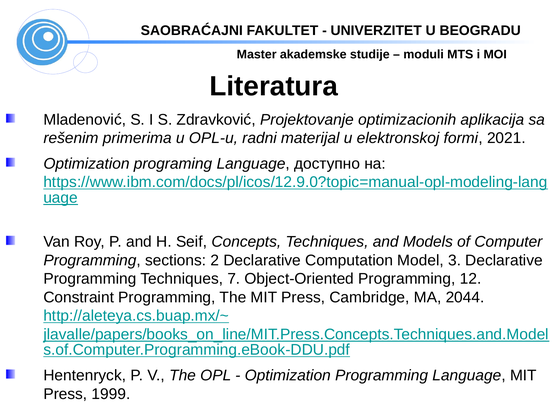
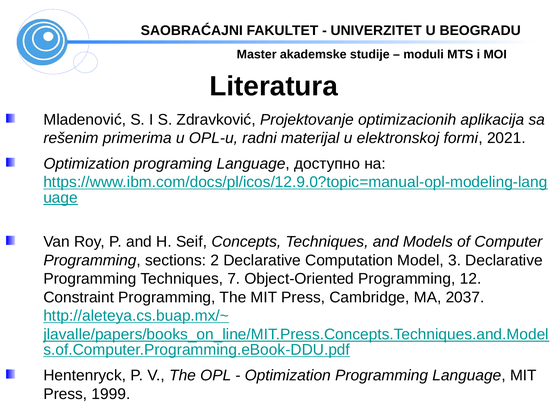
2044: 2044 -> 2037 (465, 298)
